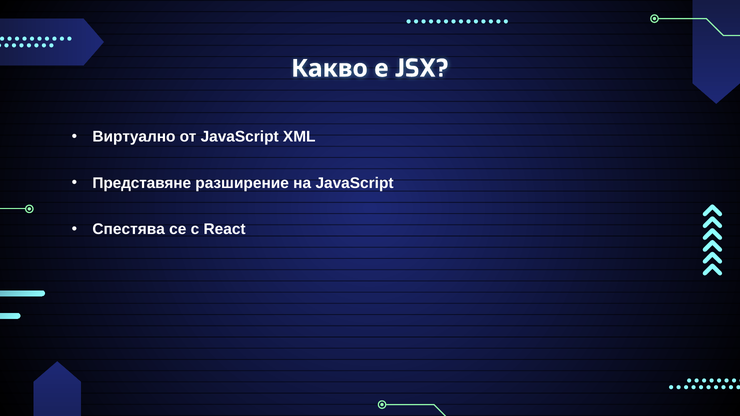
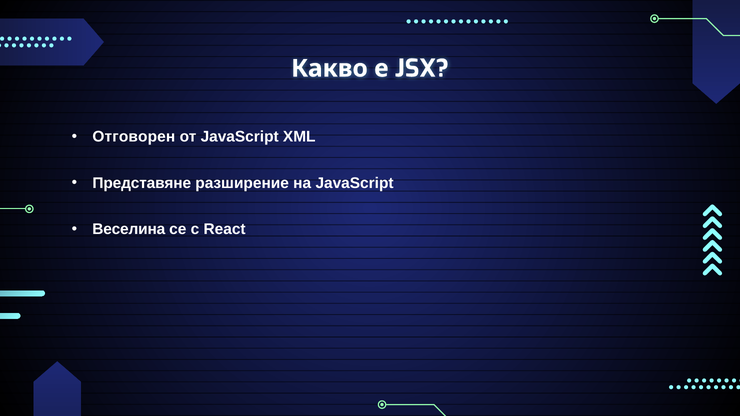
Виртуално: Виртуално -> Отговорен (134, 137)
Спестява: Спестява -> Веселина (129, 229)
